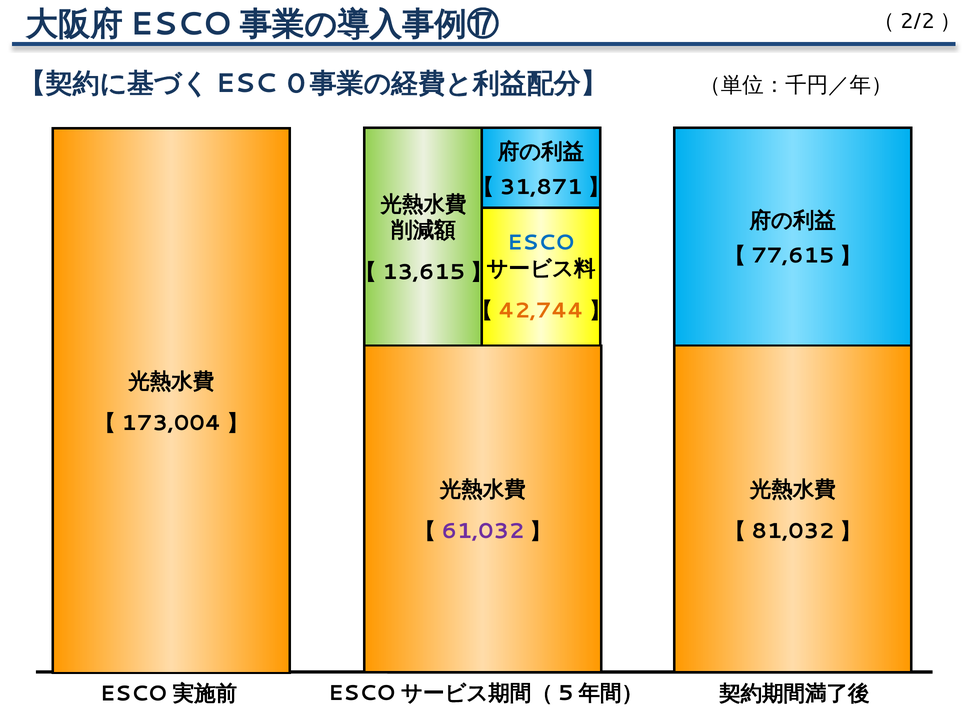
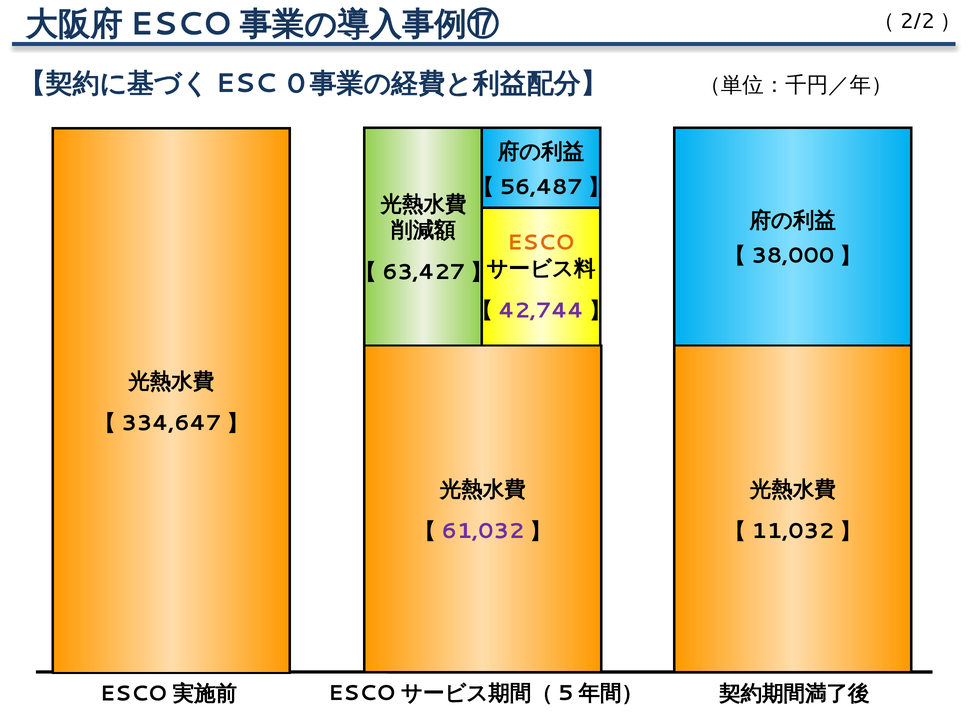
31,871: 31,871 -> 56,487 (541, 187)
ESCO colour: blue -> orange (541, 243)
77,615: 77,615 -> 38,000 (793, 256)
13,615: 13,615 -> 63,427 (424, 272)
42,744 colour: orange -> purple (541, 311)
173,004: 173,004 -> 334,647 (171, 424)
81,032: 81,032 -> 11,032 (793, 532)
